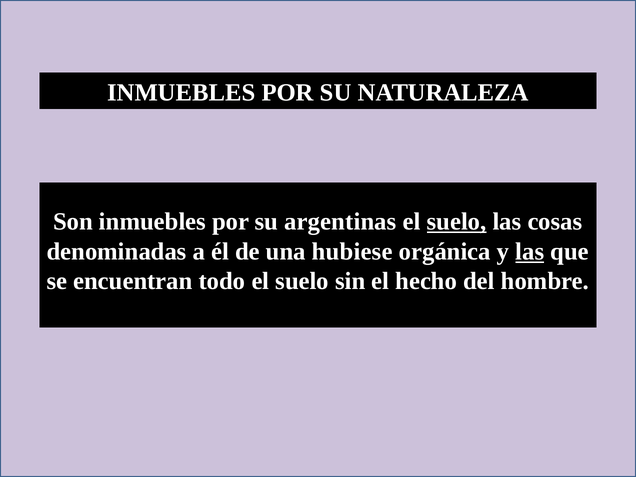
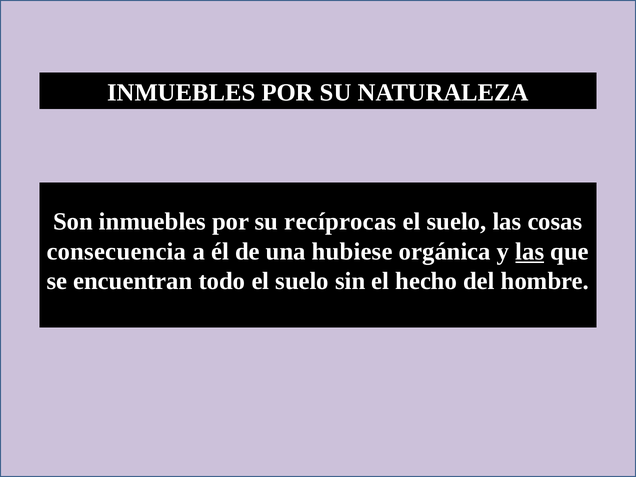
argentinas: argentinas -> recíprocas (340, 222)
suelo underline: present -> none (457, 222)
denominadas: denominadas -> consecuencia (117, 252)
